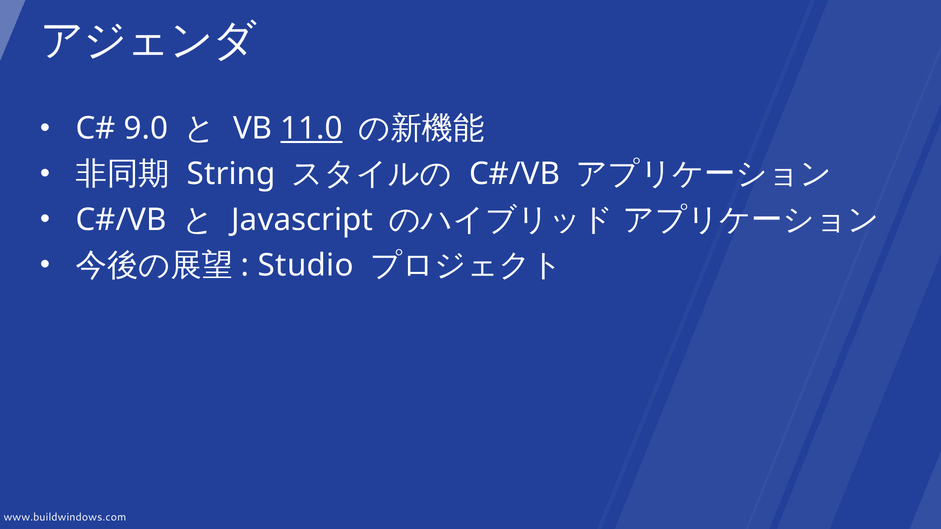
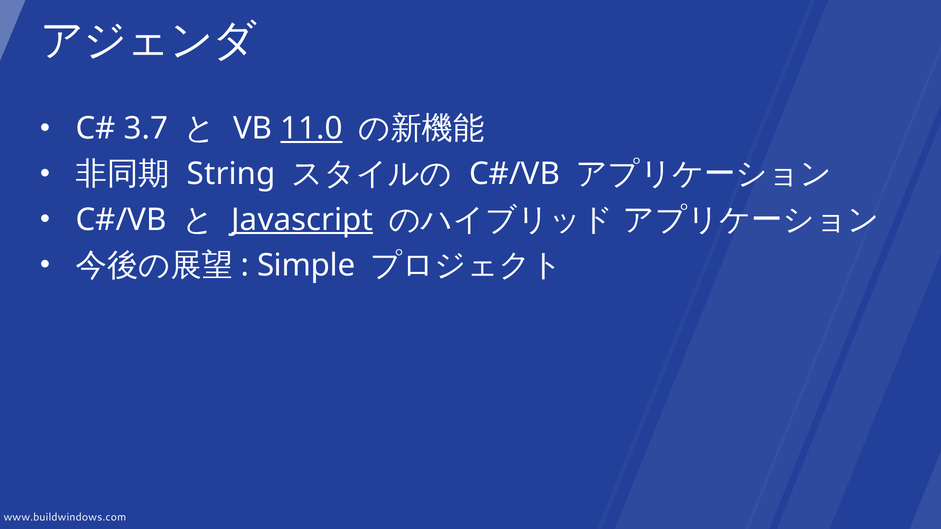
9.0: 9.0 -> 3.7 (146, 129)
Javascript underline: none -> present (302, 220)
Studio: Studio -> Simple (306, 266)
